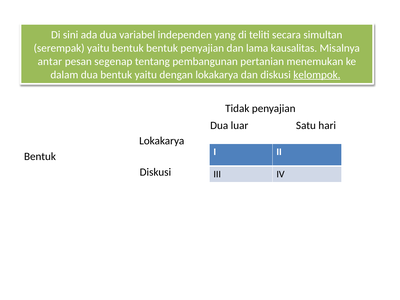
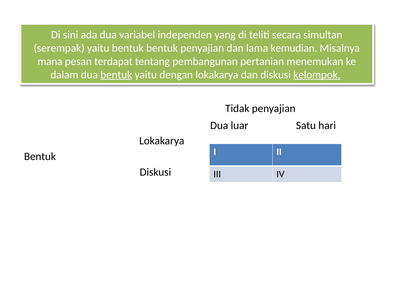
kausalitas: kausalitas -> kemudian (294, 48)
antar: antar -> mana (50, 61)
segenap: segenap -> terdapat (113, 61)
bentuk underline: none -> present (116, 75)
